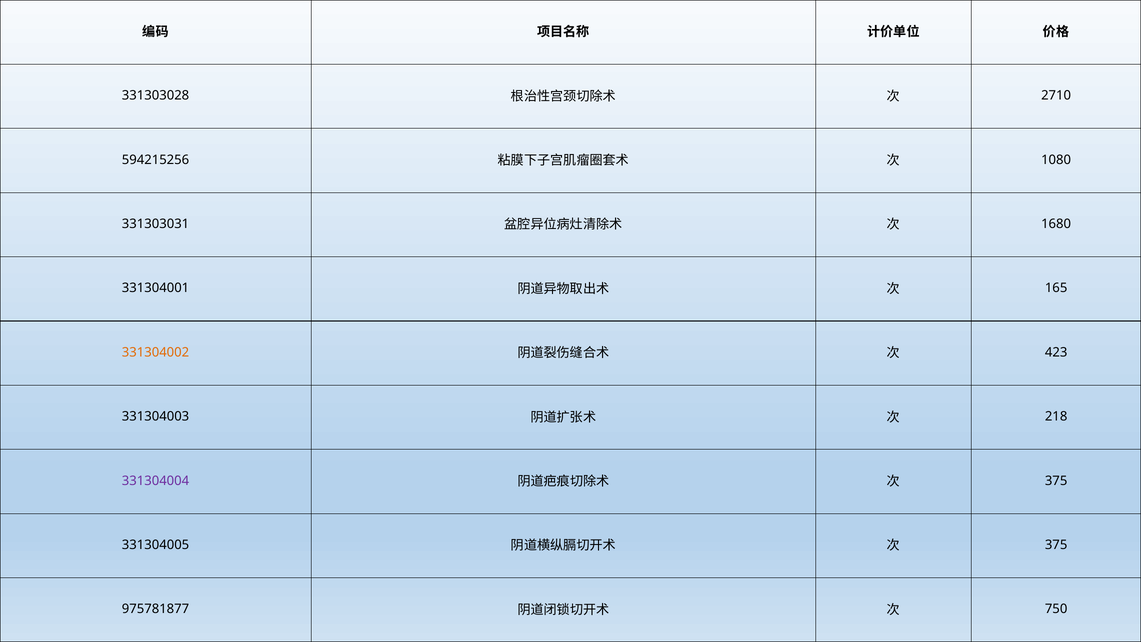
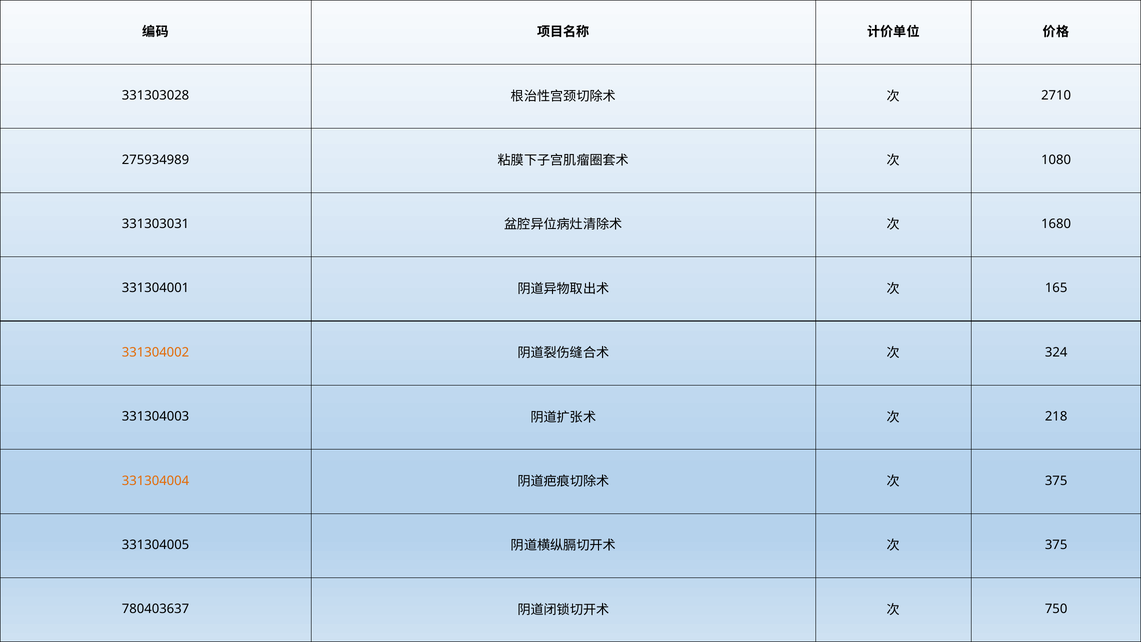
594215256: 594215256 -> 275934989 (156, 160)
423: 423 -> 324 (1056, 352)
331304004 colour: purple -> orange (156, 481)
975781877: 975781877 -> 780403637 (156, 609)
